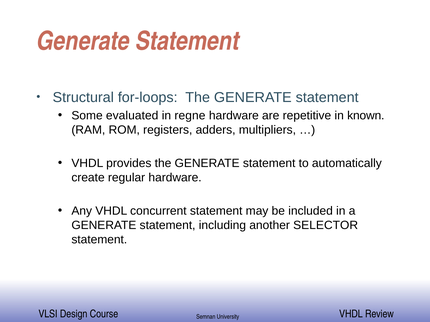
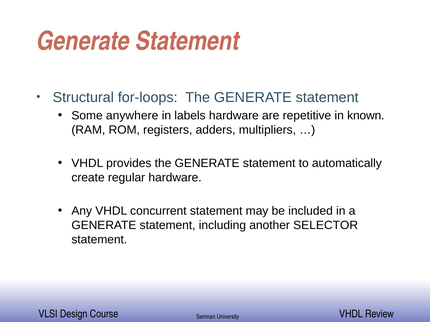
evaluated: evaluated -> anywhere (132, 116)
regne: regne -> labels (190, 116)
